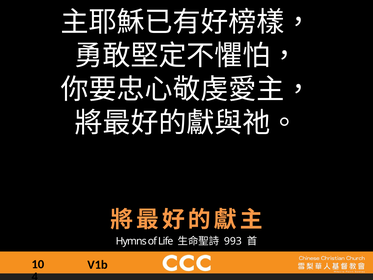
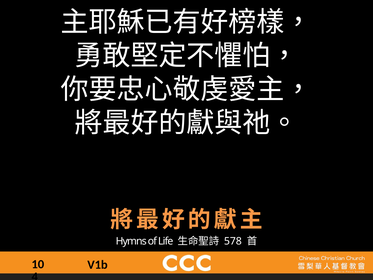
993: 993 -> 578 (233, 241)
